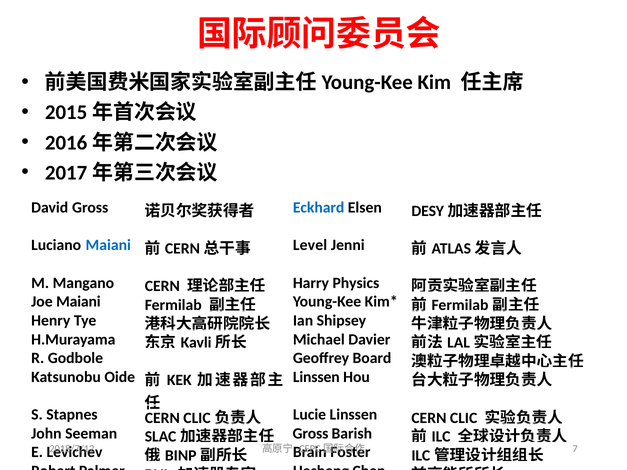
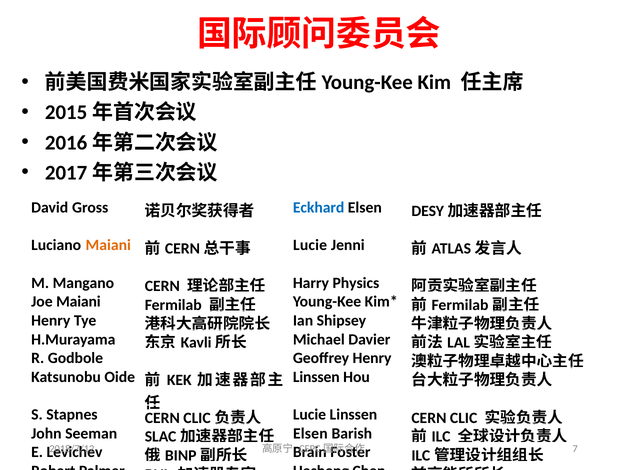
Maiani colour: blue -> orange (108, 245)
Level: Level -> Lucie (310, 245)
Geoffrey Board: Board -> Henry (372, 358)
Gross: Gross -> Elsen (310, 434)
